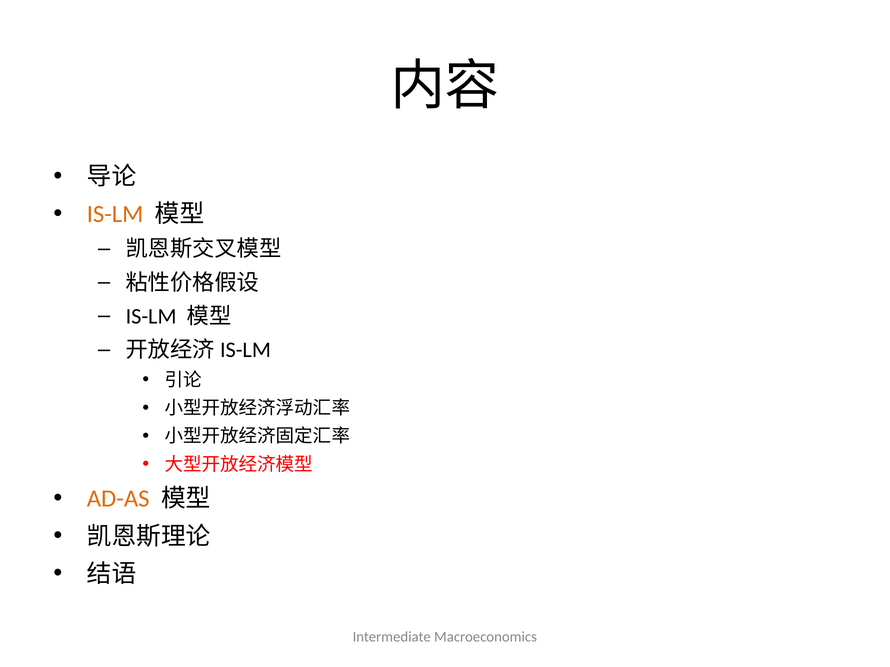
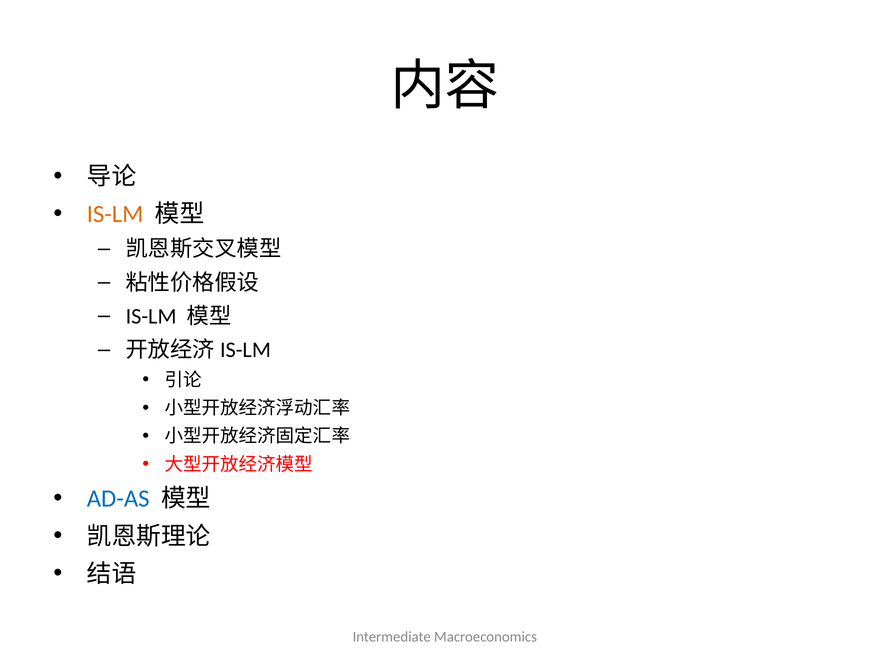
AD-AS colour: orange -> blue (118, 499)
